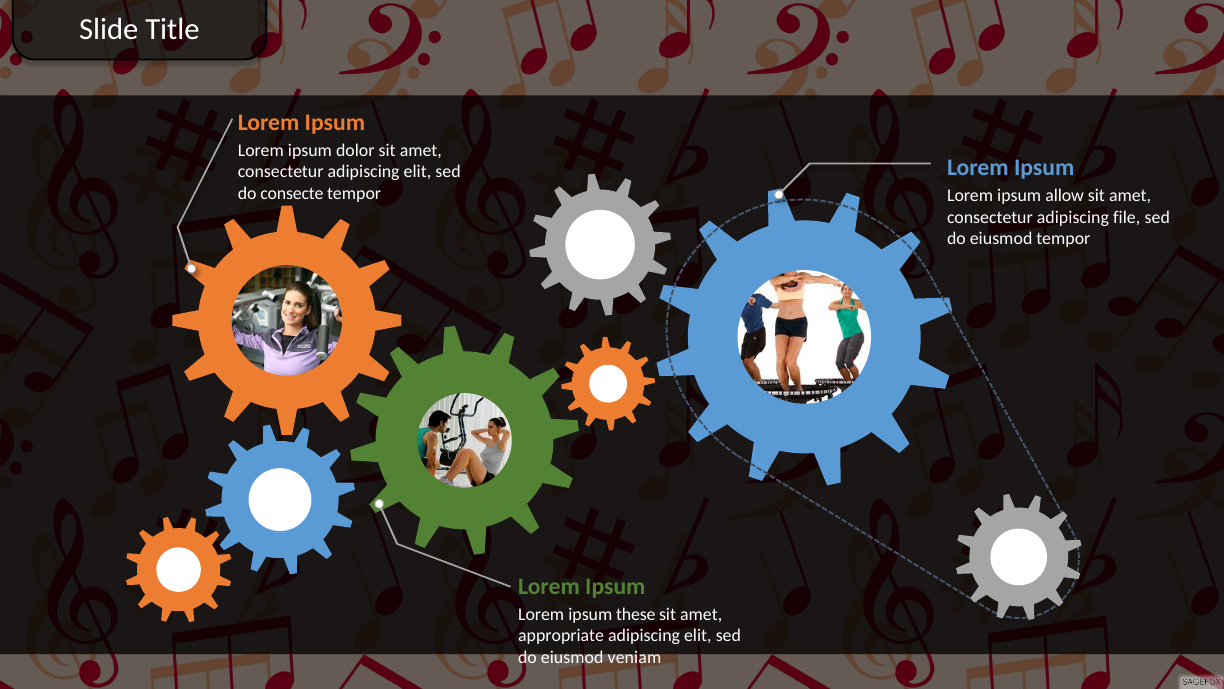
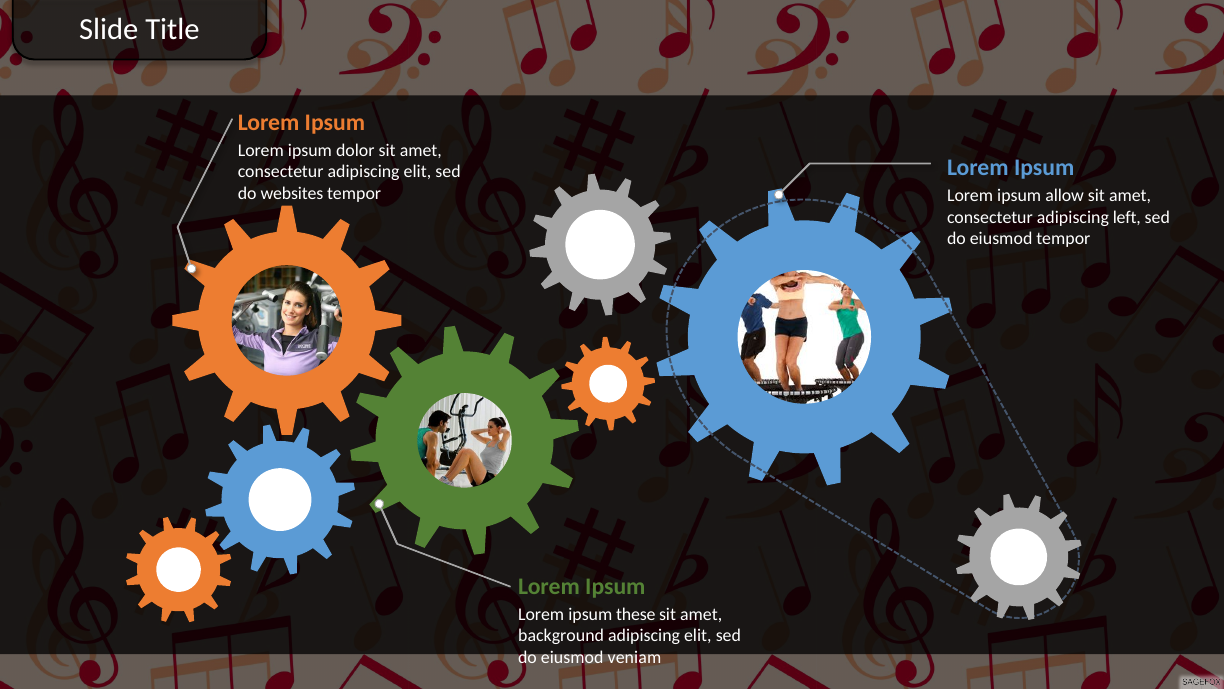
consecte: consecte -> websites (292, 193)
file: file -> left (1127, 217)
appropriate: appropriate -> background (561, 635)
